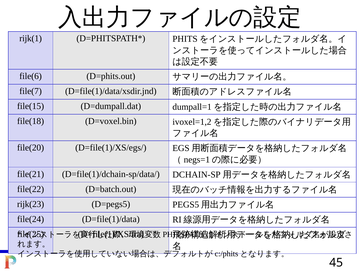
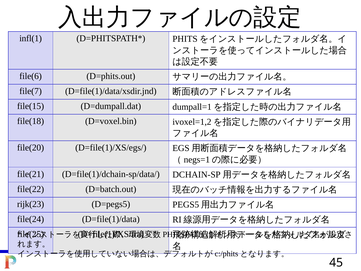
rijk(1: rijk(1 -> infl(1 (31, 38)
